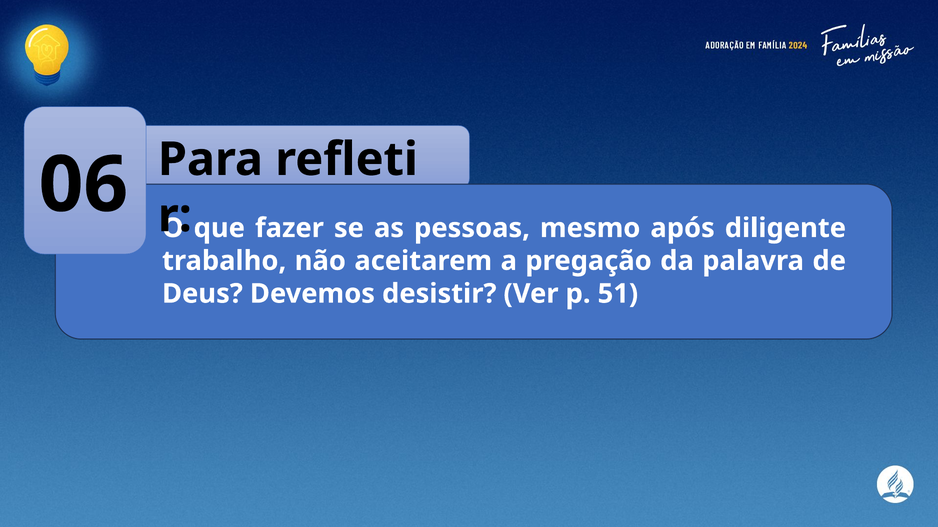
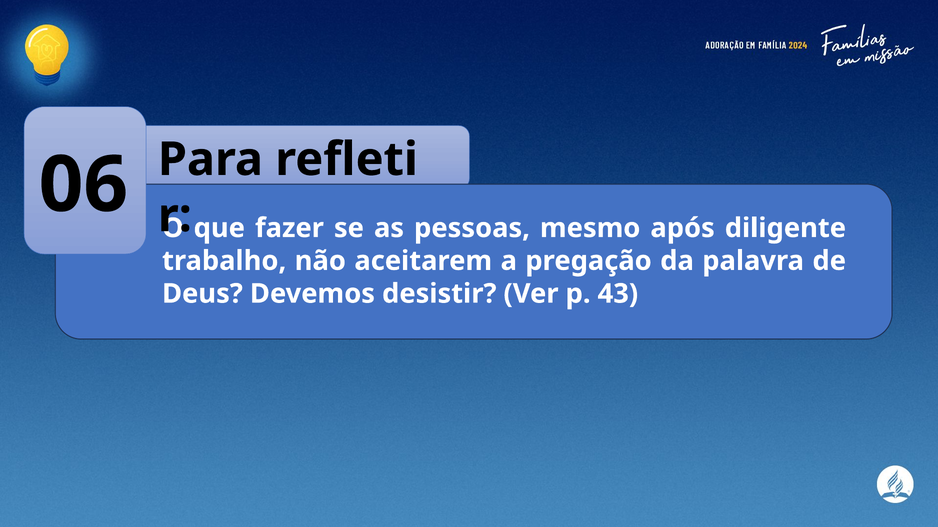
51: 51 -> 43 (618, 294)
